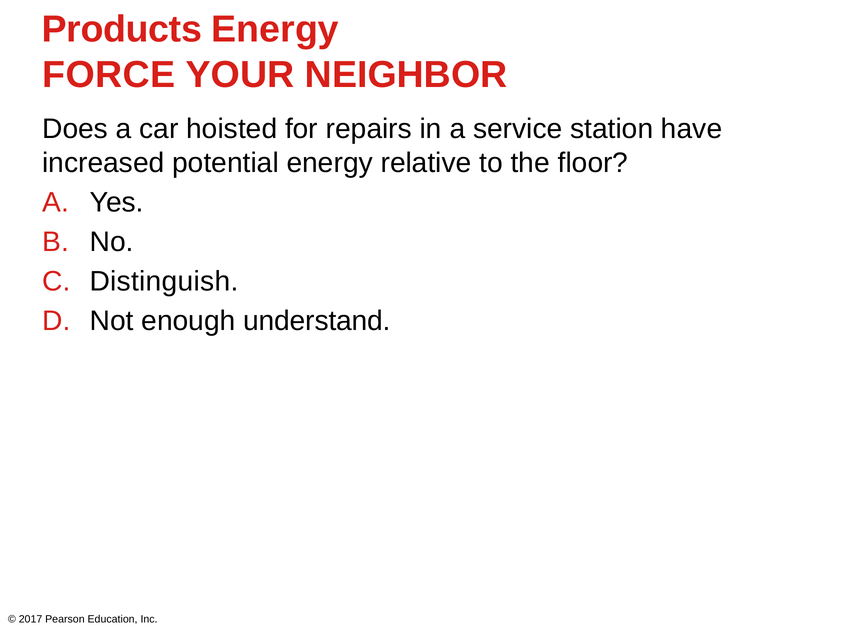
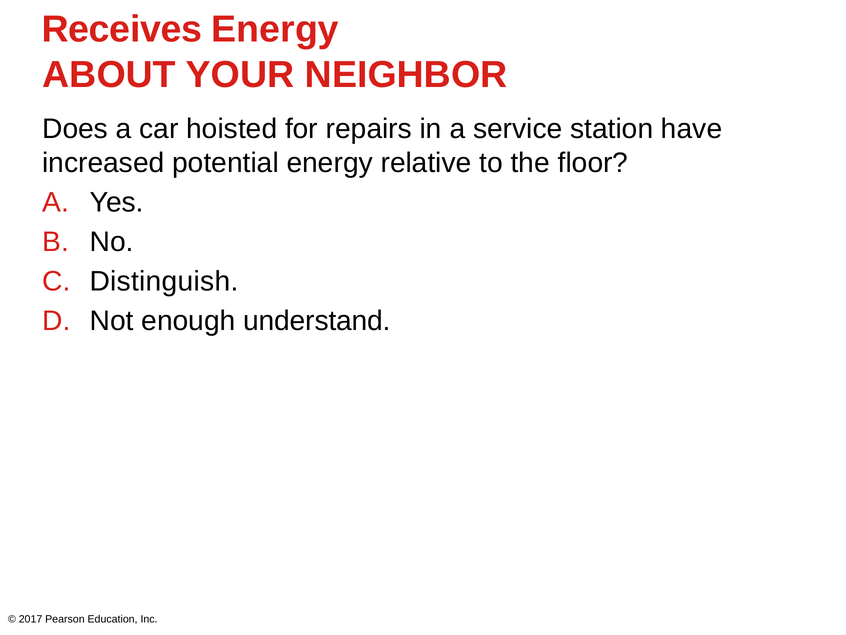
Products: Products -> Receives (122, 29)
FORCE: FORCE -> ABOUT (109, 75)
